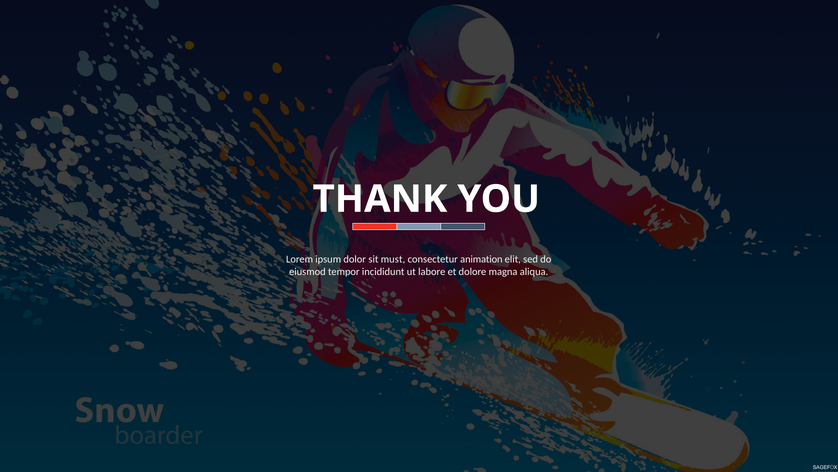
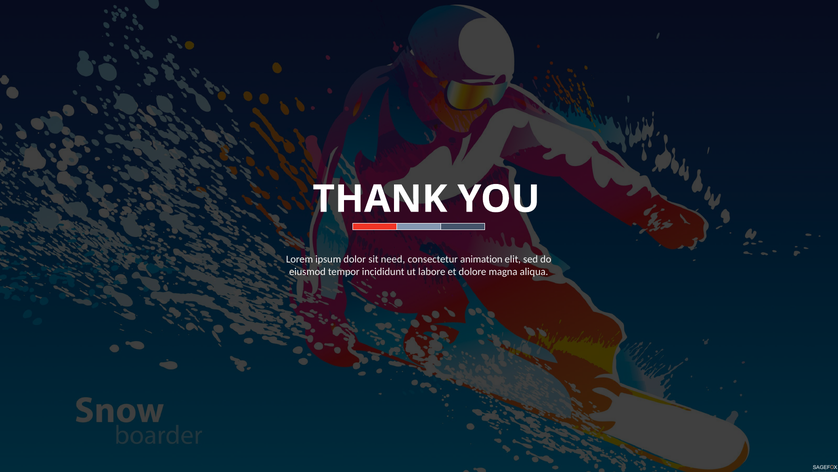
must: must -> need (393, 259)
